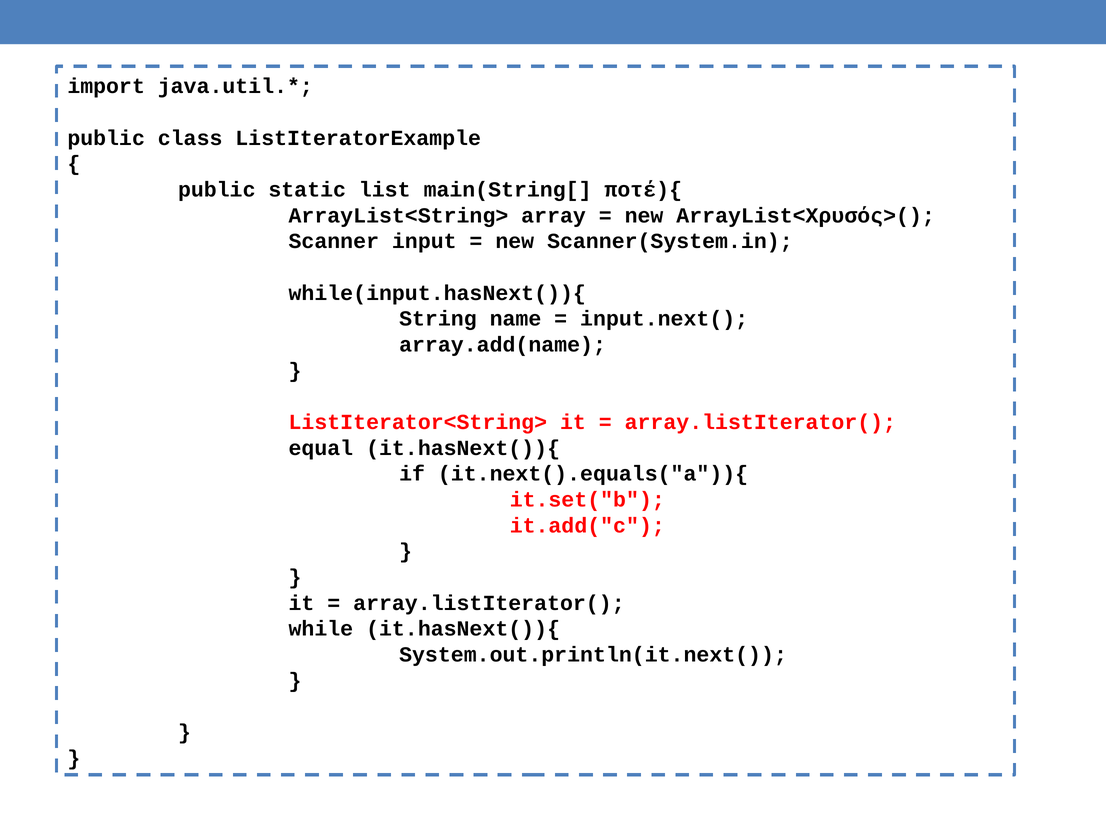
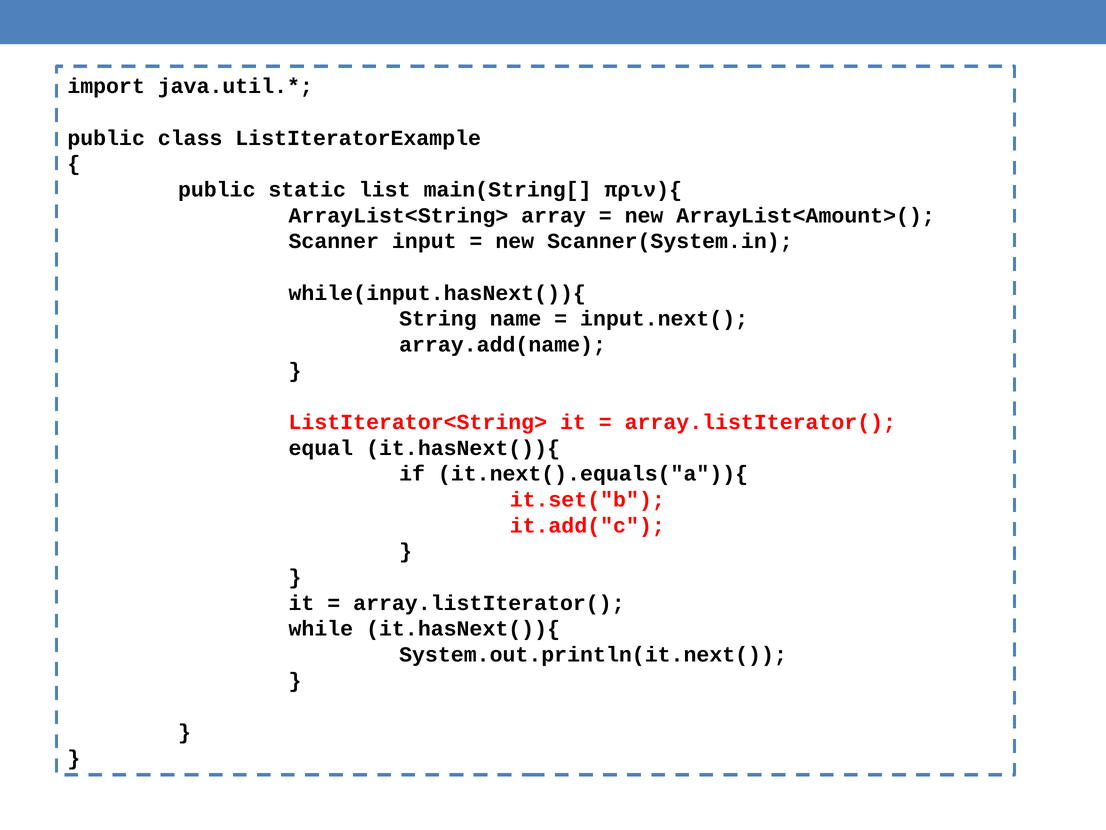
ποτέ){: ποτέ){ -> πριν){ (643, 189)
ArrayList<Χρυσός>(: ArrayList<Χρυσός>( -> ArrayList<Amount>( (806, 215)
